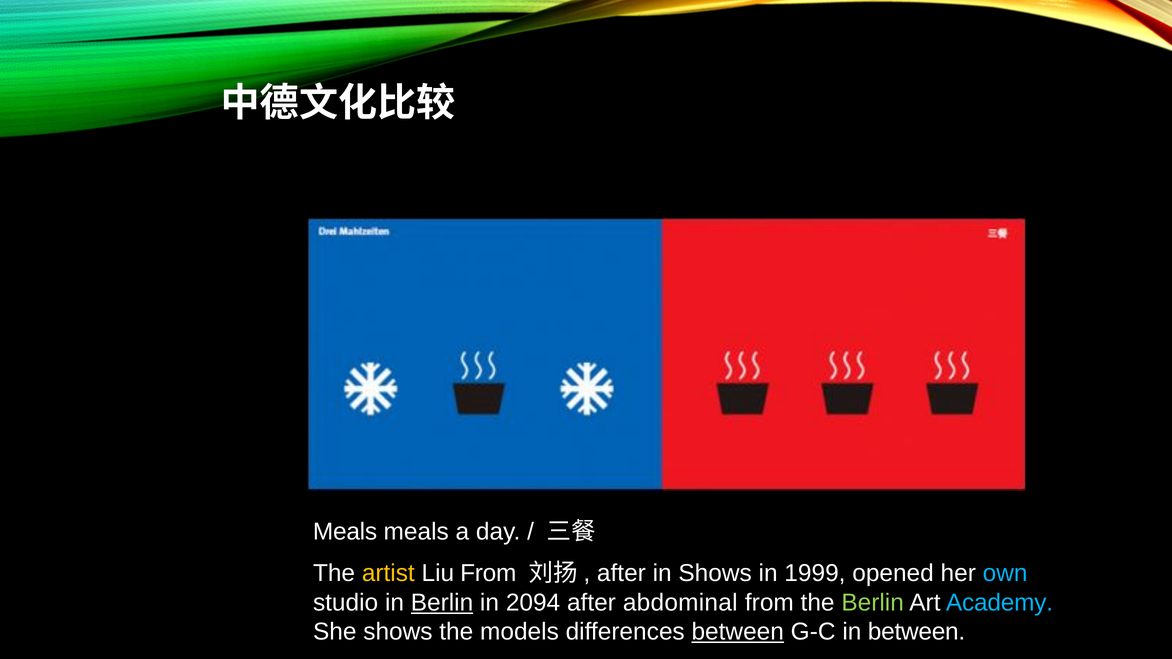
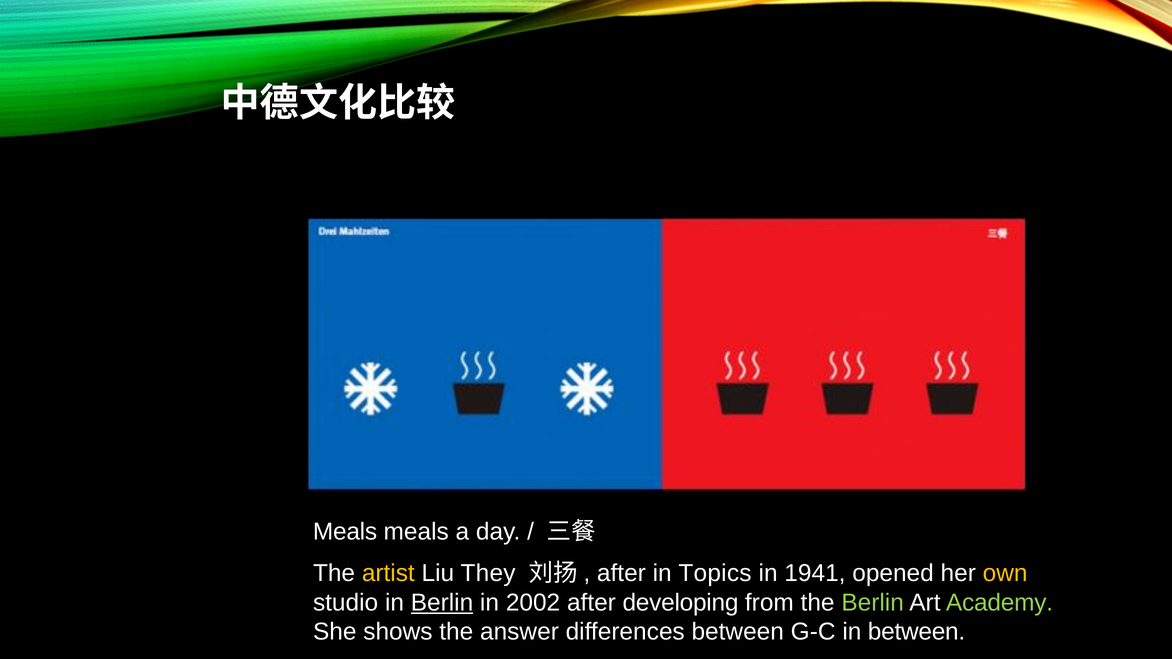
Liu From: From -> They (488, 573)
in Shows: Shows -> Topics (715, 573)
1999: 1999 -> 1941 (815, 573)
own colour: light blue -> yellow (1005, 573)
2094: 2094 -> 2002 (533, 603)
abdominal: abdominal -> developing (680, 603)
Academy colour: light blue -> light green (1000, 603)
models: models -> answer (519, 632)
between underline: present -> none (738, 632)
